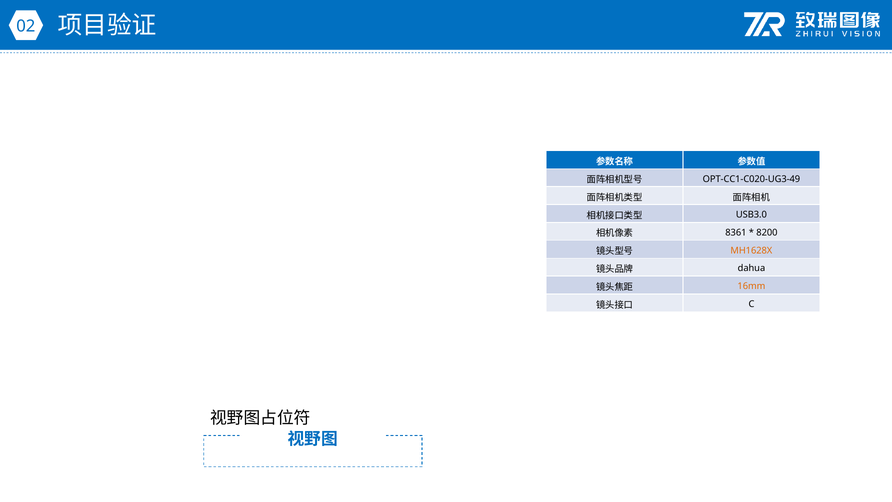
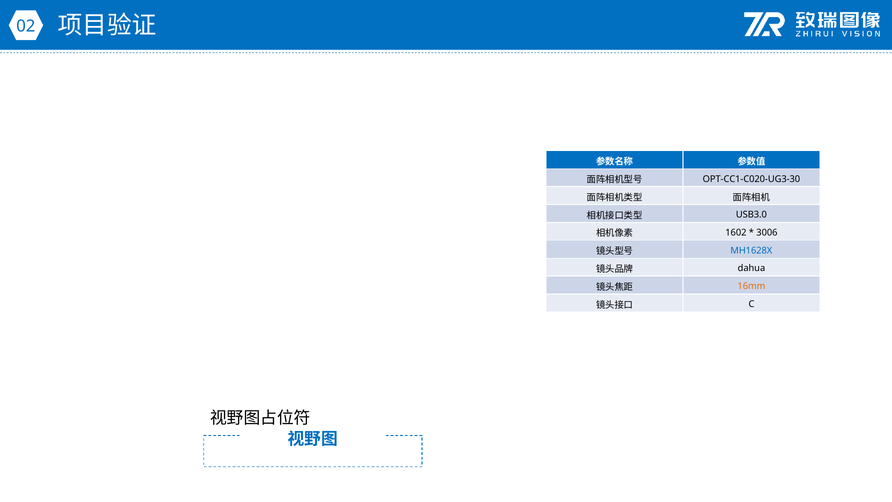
OPT-CC1-C020-UG3-49: OPT-CC1-C020-UG3-49 -> OPT-CC1-C020-UG3-30 (751, 179)
8361: 8361 -> 1602 (736, 233)
8200: 8200 -> 3006 (767, 233)
MH1628X colour: orange -> blue (751, 250)
